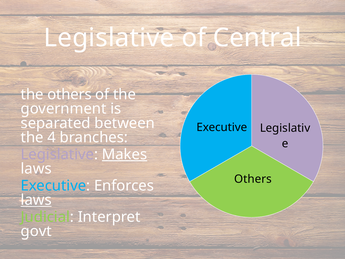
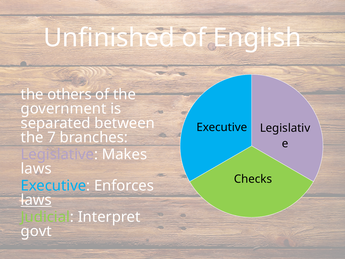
Legislative: Legislative -> Unfinished (109, 38)
Central: Central -> English (257, 38)
4: 4 -> 7 (52, 137)
Makes underline: present -> none (125, 154)
Others: Others -> Checks (253, 179)
